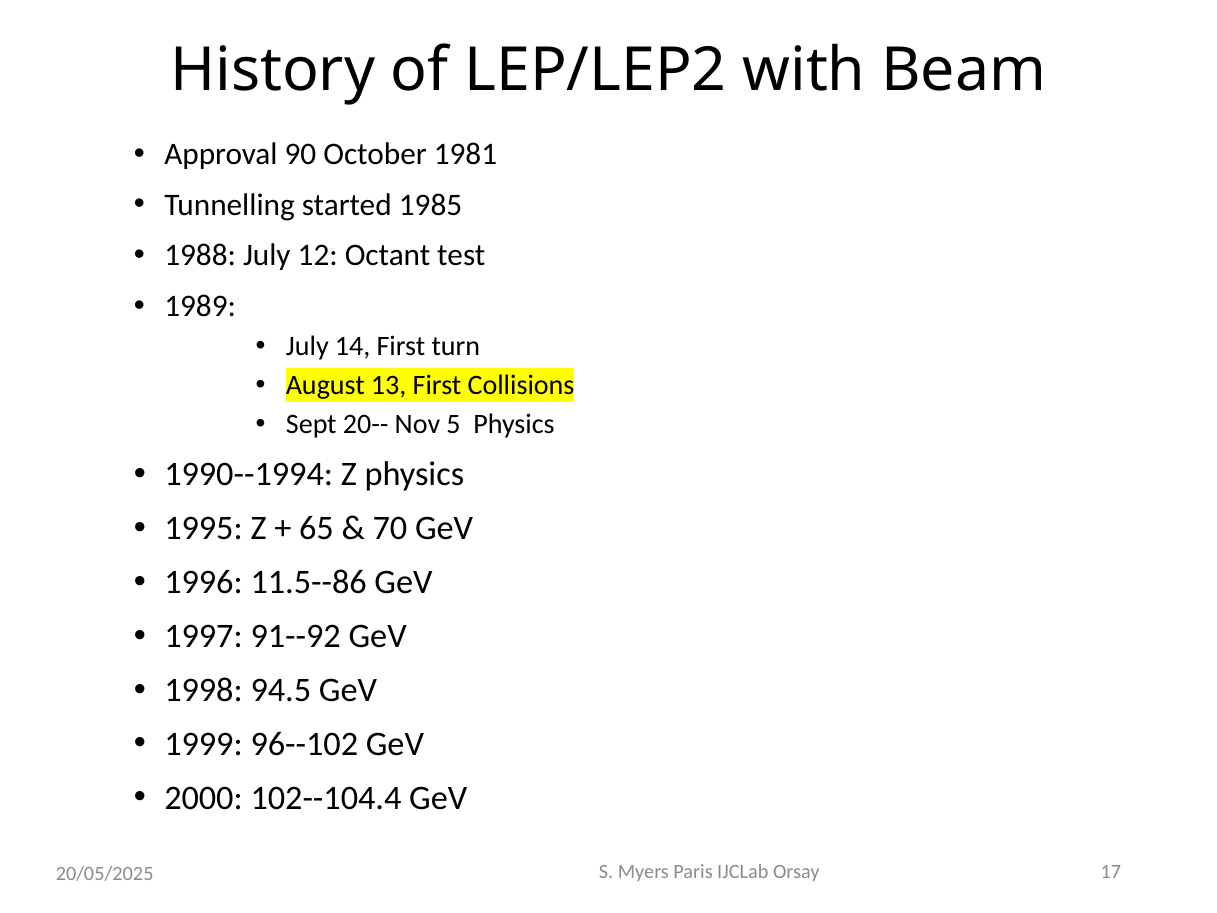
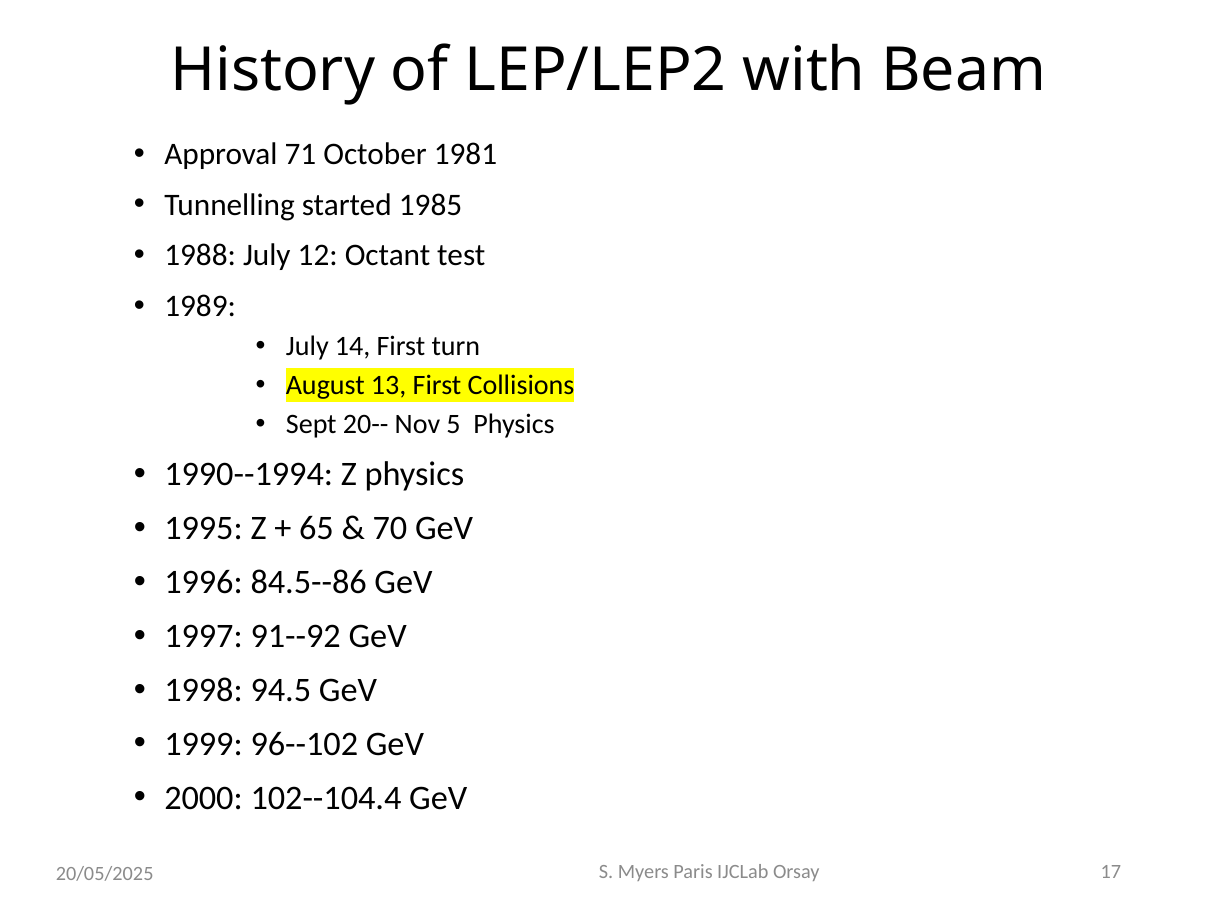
90: 90 -> 71 (300, 154)
11.5--86: 11.5--86 -> 84.5--86 (309, 582)
